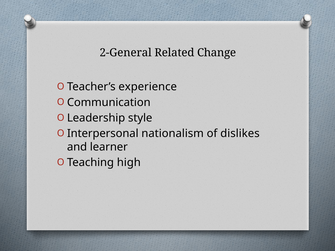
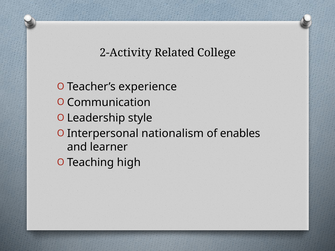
2-General: 2-General -> 2-Activity (126, 53)
Change: Change -> College (216, 53)
dislikes: dislikes -> enables (240, 134)
